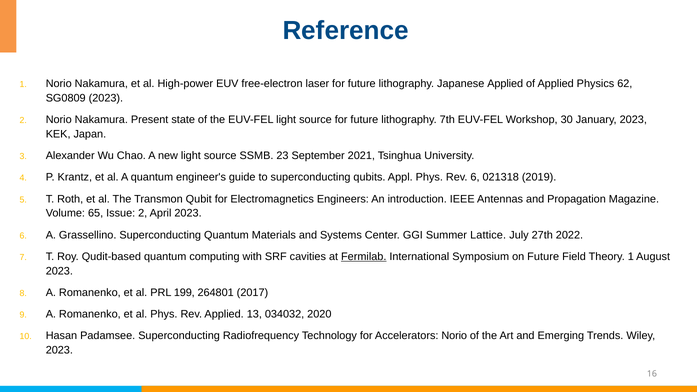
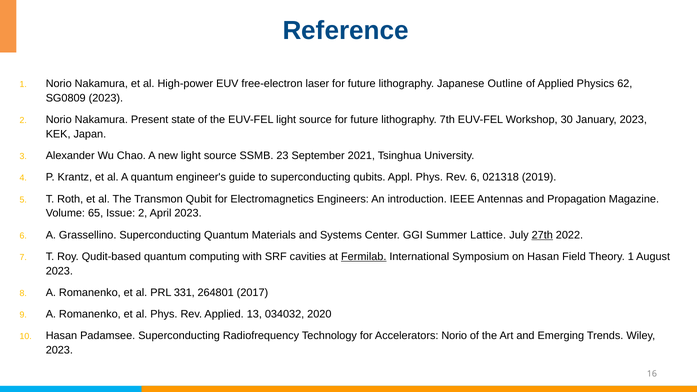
Japanese Applied: Applied -> Outline (505, 84)
27th underline: none -> present (542, 235)
on Future: Future -> Hasan (543, 257)
199: 199 -> 331 (184, 293)
